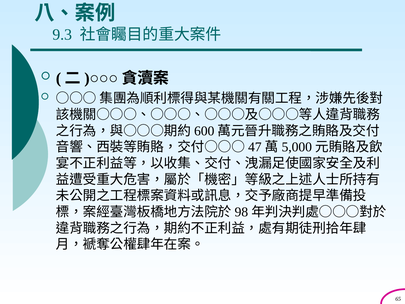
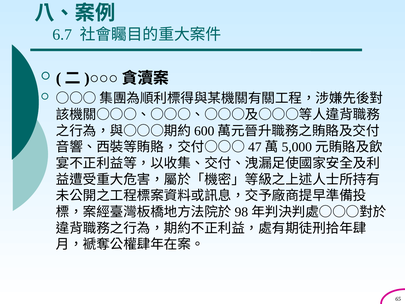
9.3: 9.3 -> 6.7 (62, 34)
